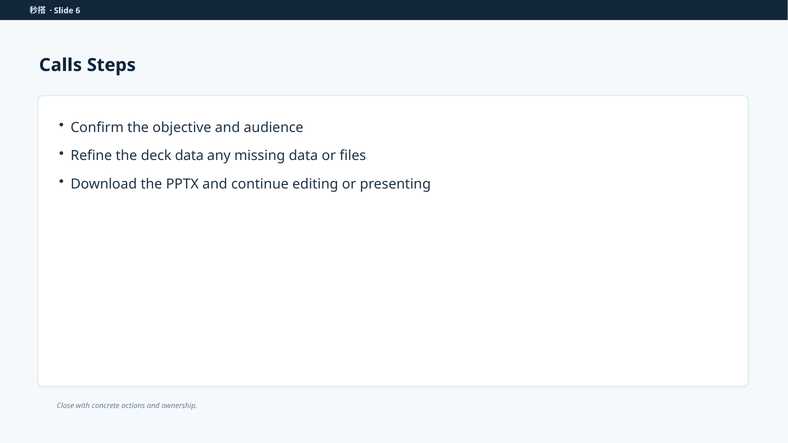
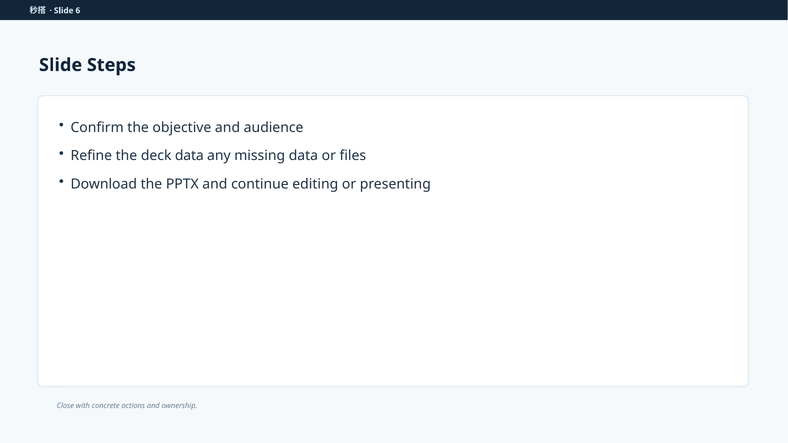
Calls: Calls -> Slide (61, 65)
